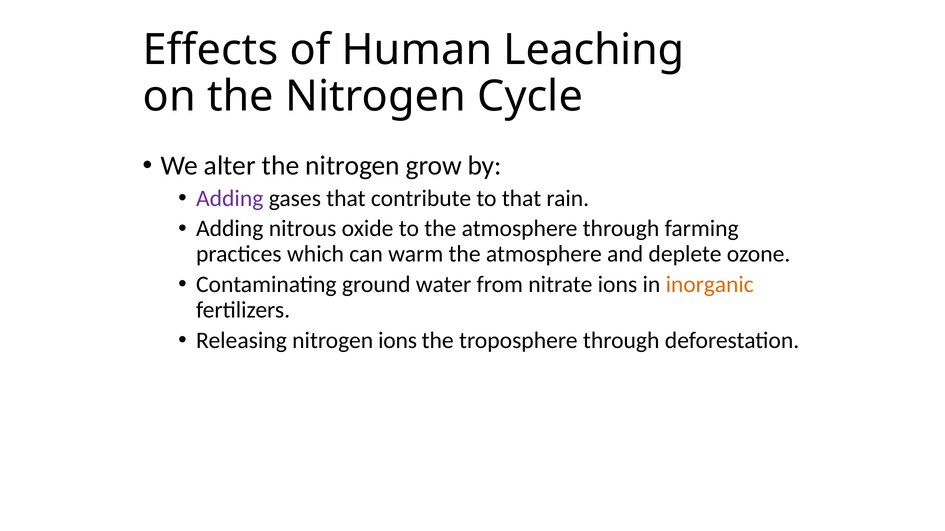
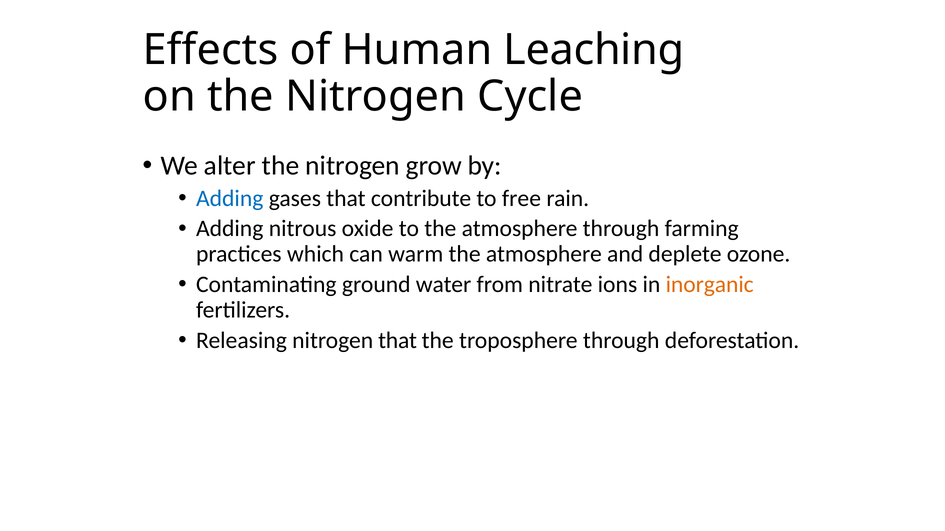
Adding colour: purple -> blue (230, 199)
to that: that -> free (521, 199)
nitrogen ions: ions -> that (398, 341)
